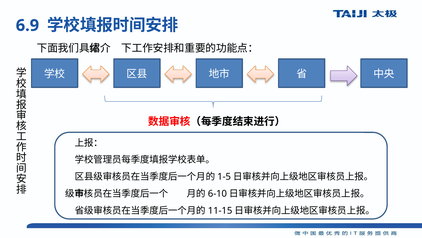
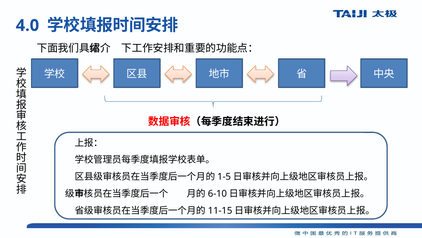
6.9: 6.9 -> 4.0 (27, 25)
